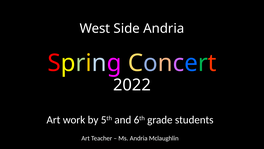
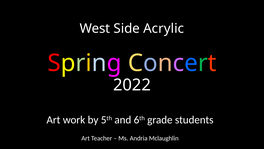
Side Andria: Andria -> Acrylic (164, 28)
